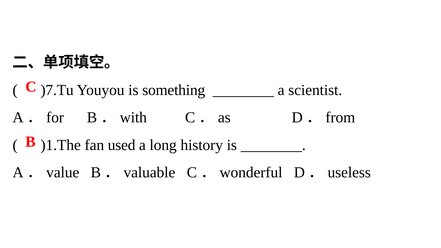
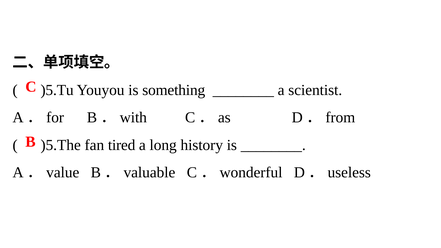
)7.Tu: )7.Tu -> )5.Tu (57, 90)
)1.The: )1.The -> )5.The (61, 145)
used: used -> tired (122, 145)
